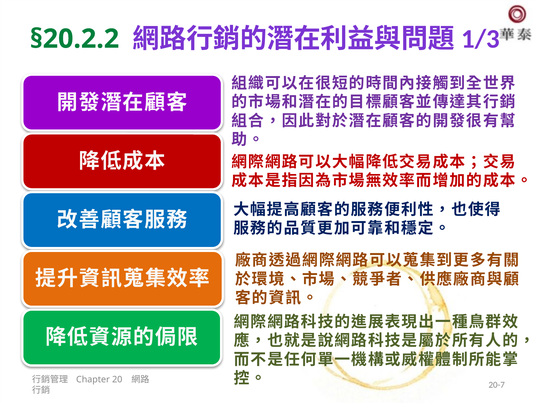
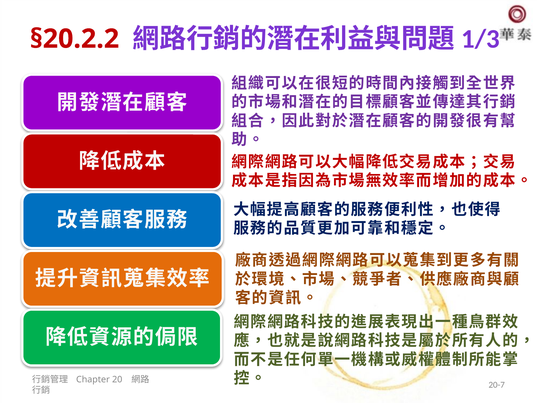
§20.2.2 colour: green -> red (74, 39)
